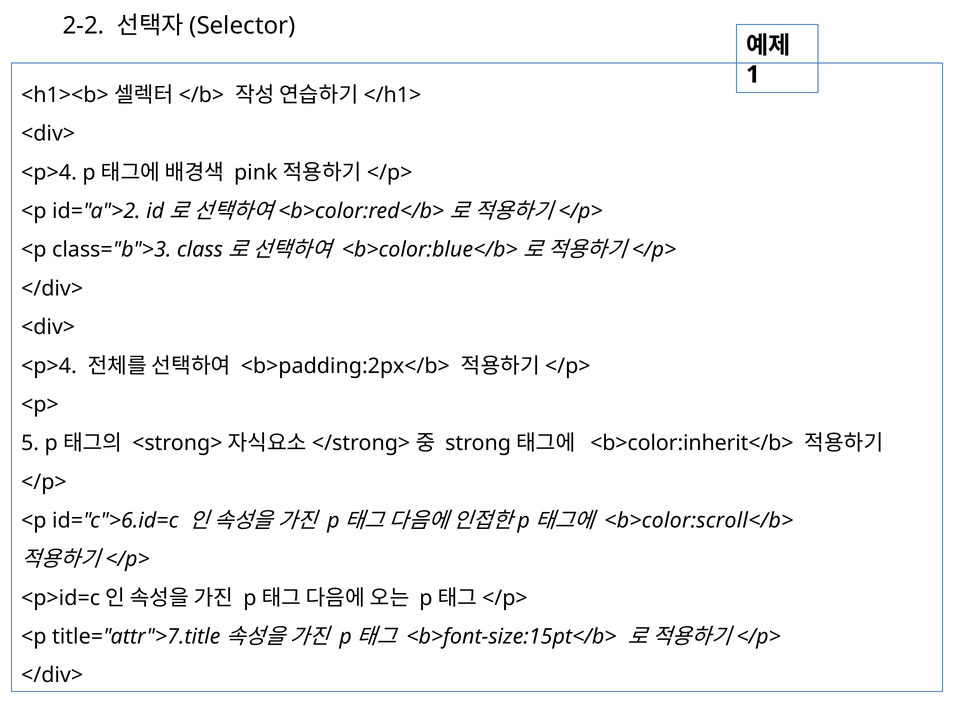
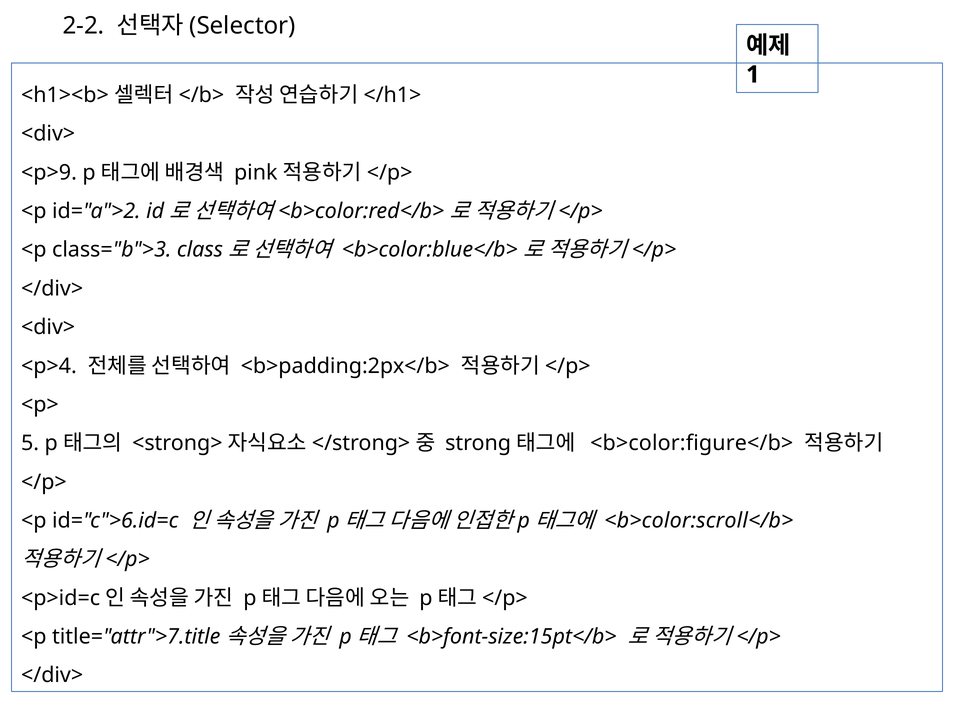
<p>4: <p>4 -> <p>9 (49, 173)
<b>color:inherit</b>: <b>color:inherit</b> -> <b>color:figure</b> (692, 444)
